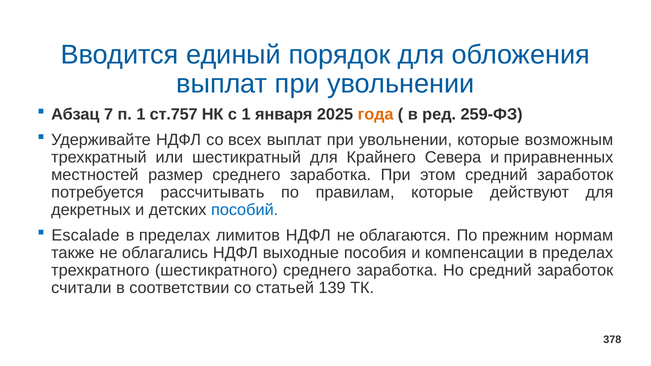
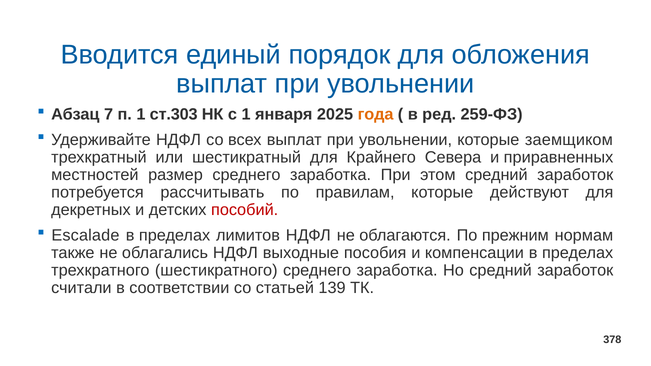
ст.757: ст.757 -> ст.303 (174, 114)
возможным: возможным -> заемщиком (569, 140)
пособий colour: blue -> red (245, 210)
